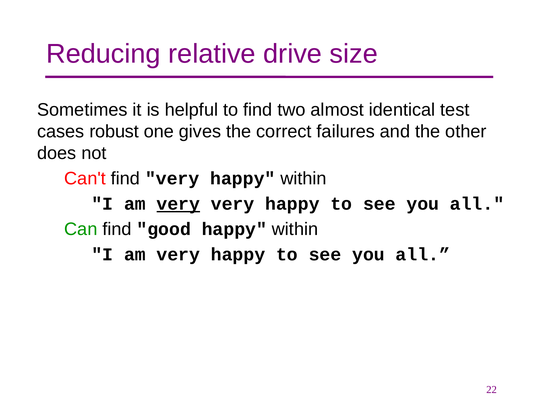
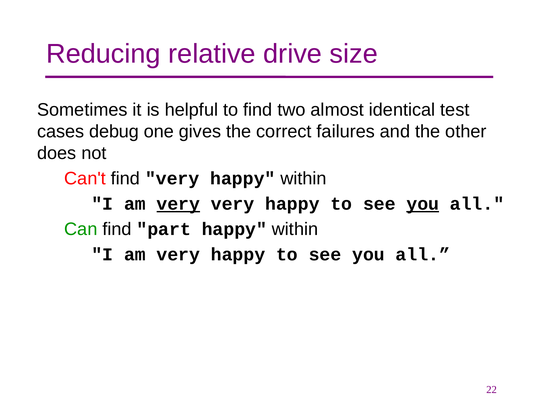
robust: robust -> debug (114, 132)
you underline: none -> present (423, 204)
good: good -> part (164, 229)
